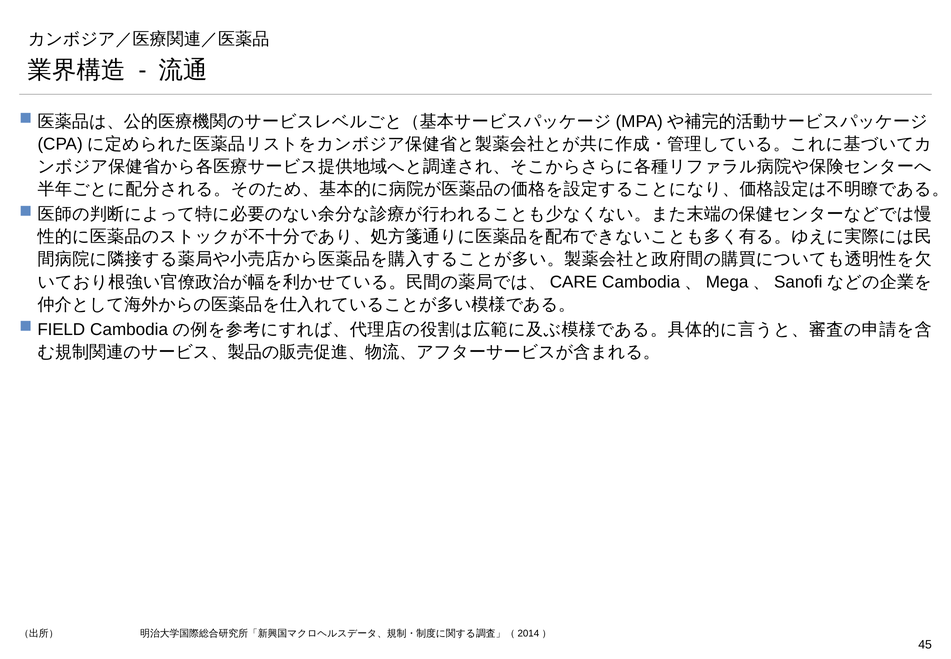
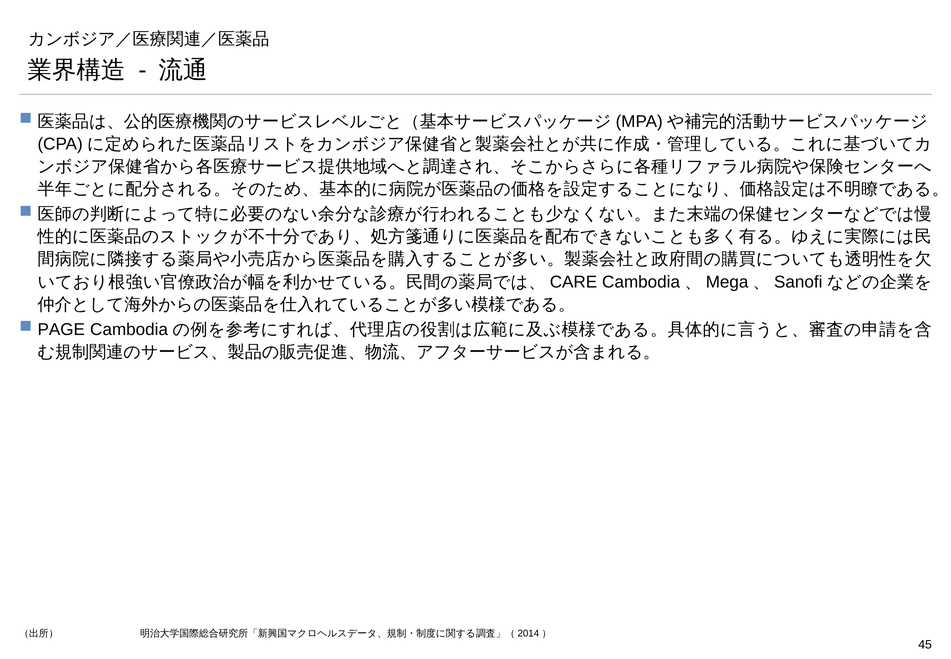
FIELD: FIELD -> PAGE (61, 329)
